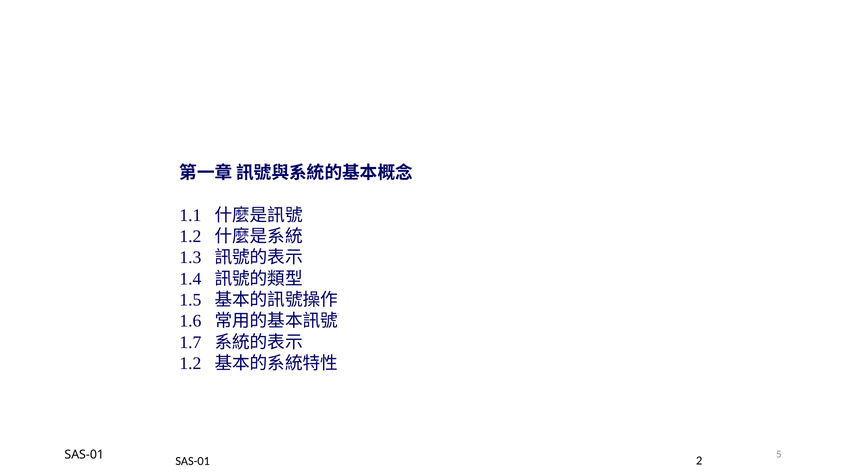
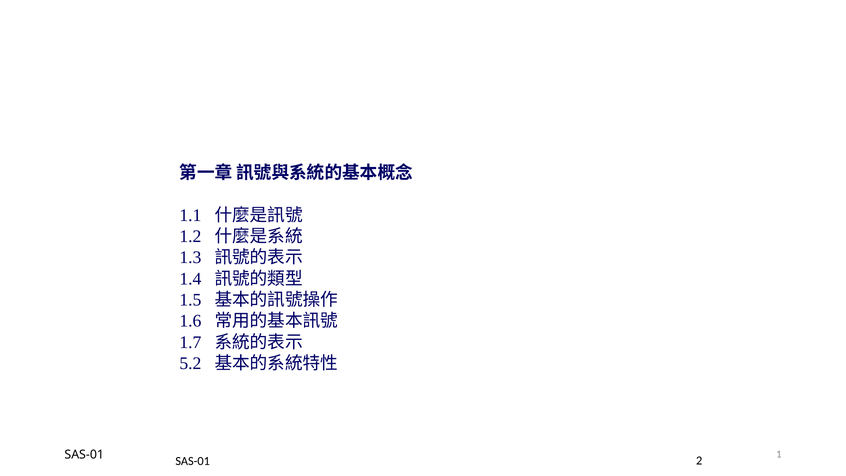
1.2: 1.2 -> 5.2 (190, 363)
5: 5 -> 1 (779, 454)
